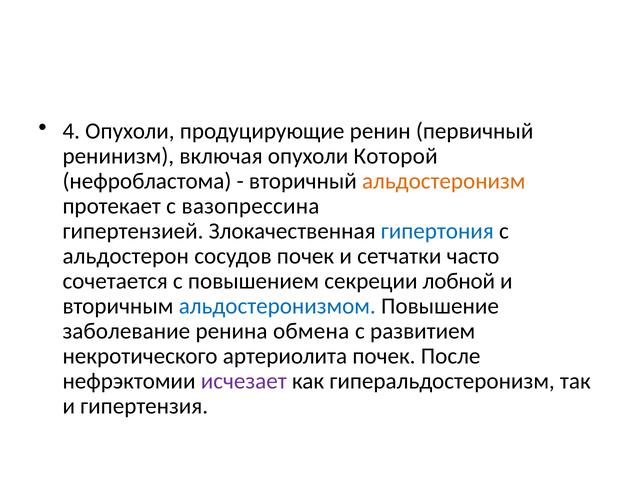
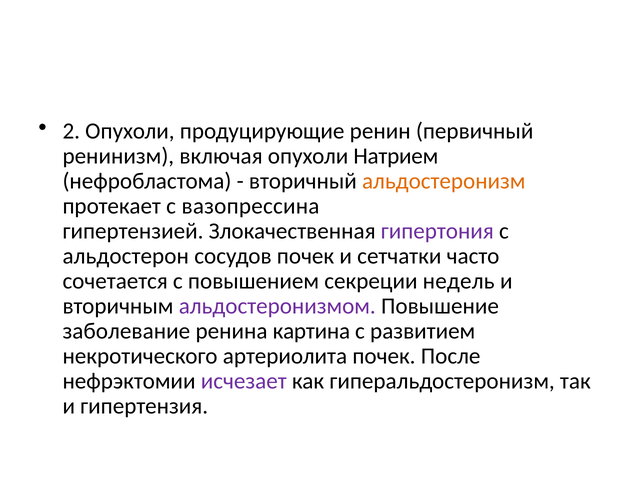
4: 4 -> 2 (71, 131)
Которой: Которой -> Натрием (396, 156)
гипертония colour: blue -> purple (437, 231)
лобной: лобной -> недель (459, 281)
альдостеронизмом colour: blue -> purple (277, 306)
обмена: обмена -> картина (311, 331)
